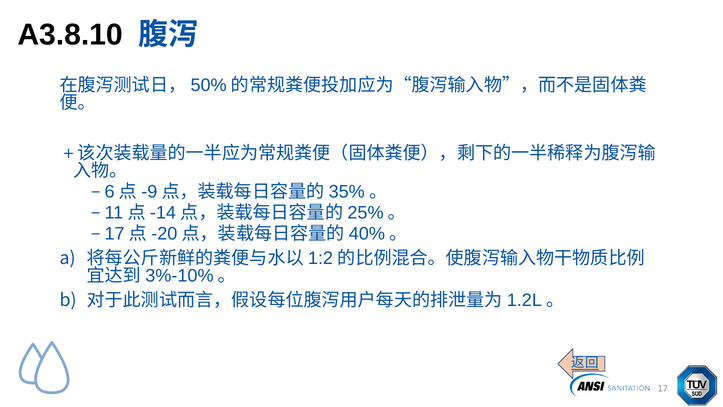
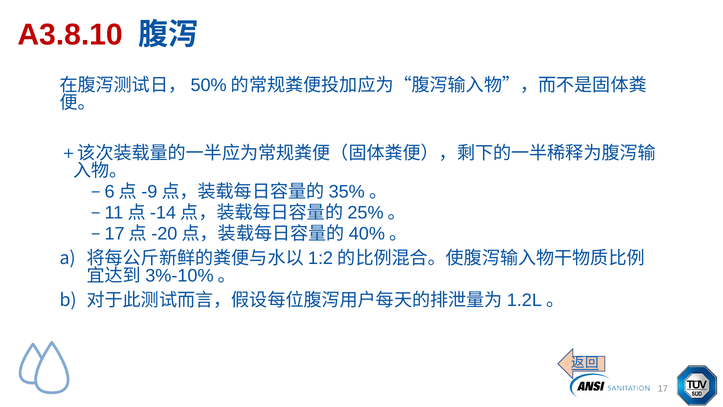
A3.8.10 colour: black -> red (70, 35)
